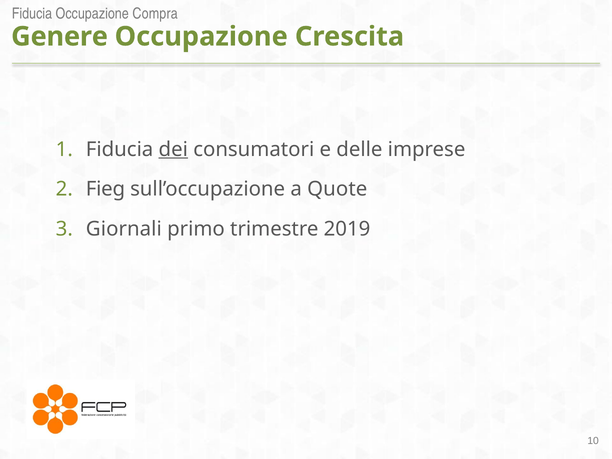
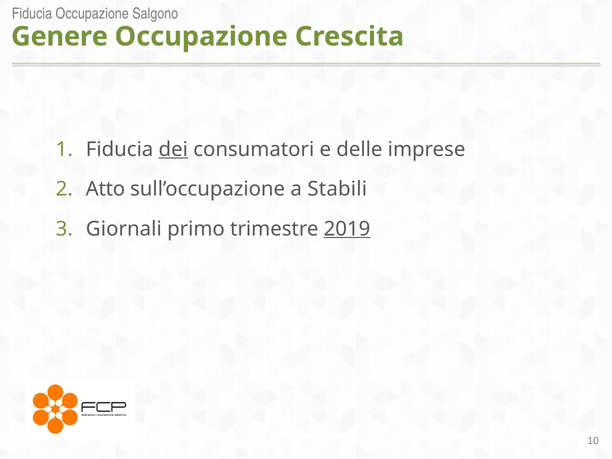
Compra: Compra -> Salgono (155, 14)
Fieg: Fieg -> Atto (105, 189)
Quote: Quote -> Stabili (337, 189)
2019 underline: none -> present (347, 229)
